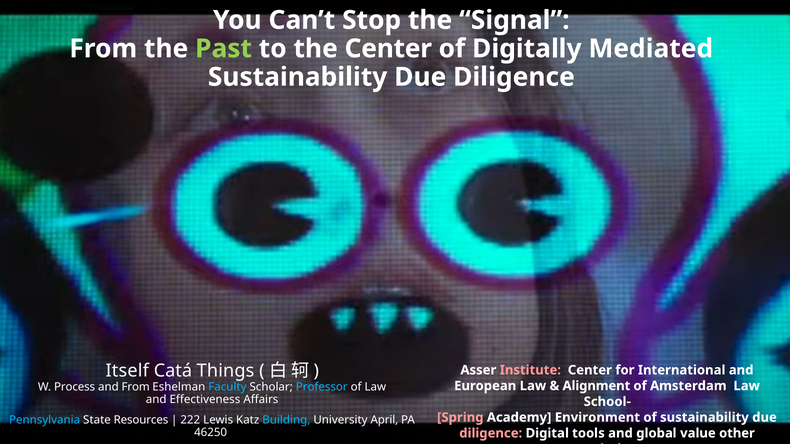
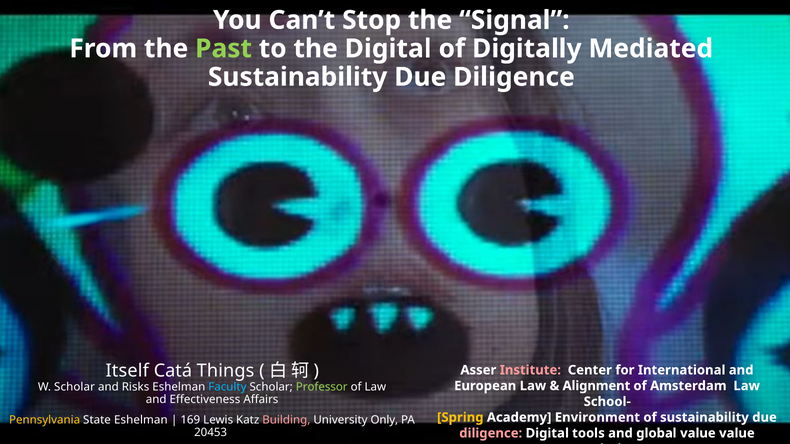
the Center: Center -> Digital (388, 49)
W Process: Process -> Scholar (74, 387)
and From: From -> Risks (136, 387)
Professor colour: light blue -> light green (322, 387)
Spring colour: pink -> yellow (460, 418)
Pennsylvania colour: light blue -> yellow (45, 420)
State Resources: Resources -> Eshelman (141, 420)
222: 222 -> 169 (190, 420)
Building colour: light blue -> pink (286, 420)
University April: April -> Only (384, 420)
46250: 46250 -> 20453 (211, 433)
value other: other -> value (737, 434)
